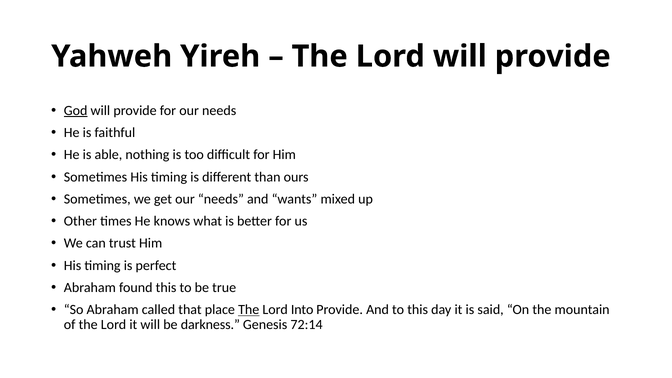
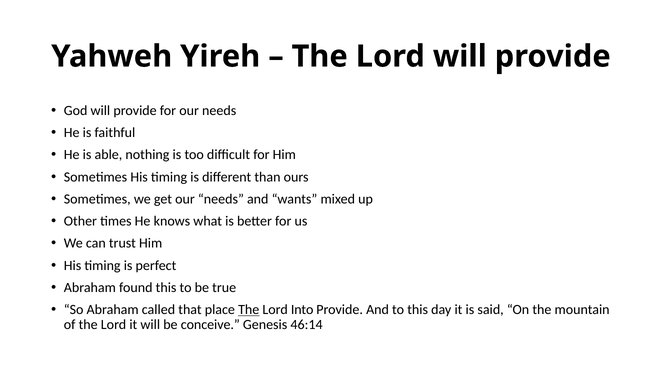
God underline: present -> none (76, 111)
darkness: darkness -> conceive (210, 325)
72:14: 72:14 -> 46:14 (307, 325)
